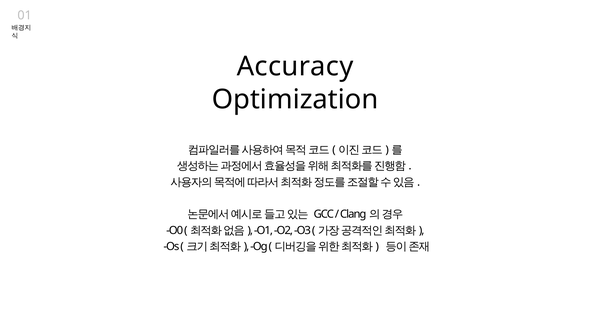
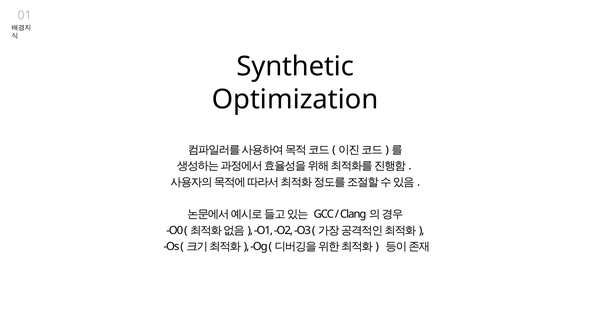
Accuracy: Accuracy -> Synthetic (295, 67)
